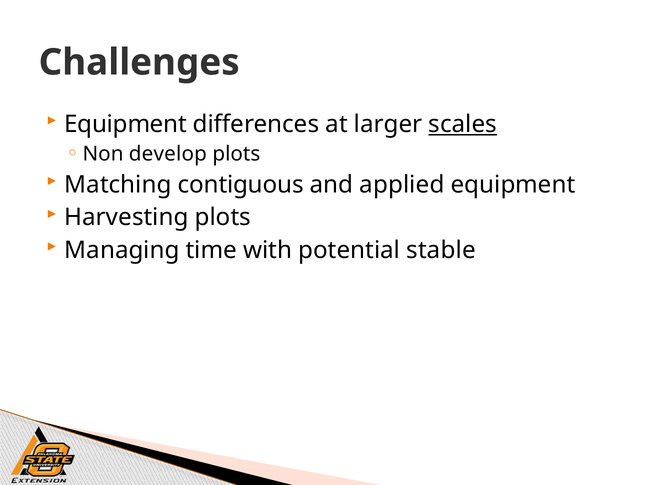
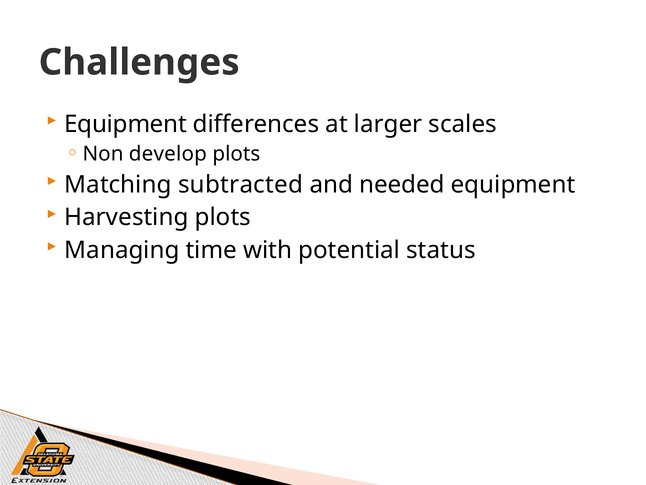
scales underline: present -> none (463, 124)
contiguous: contiguous -> subtracted (241, 184)
applied: applied -> needed (402, 184)
stable: stable -> status (441, 250)
